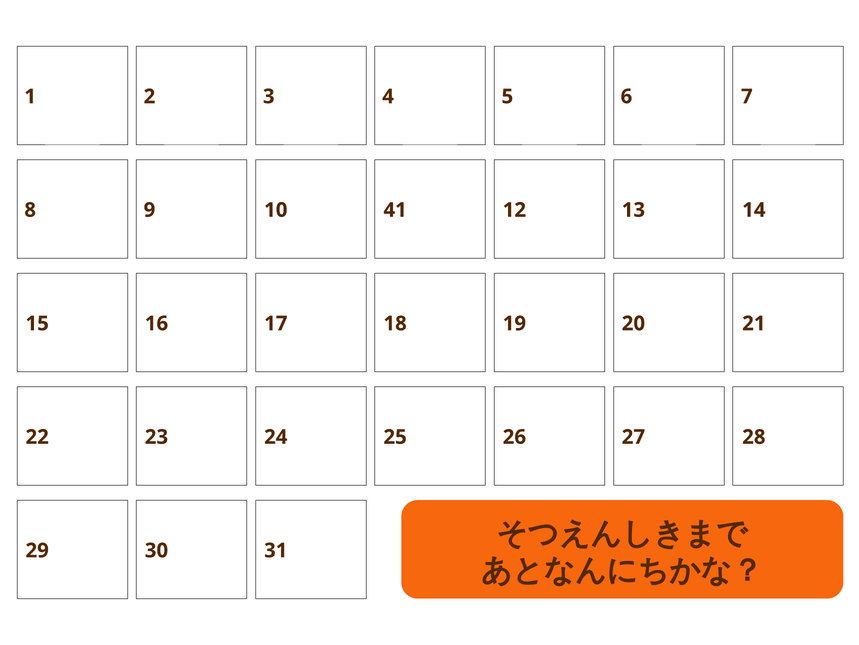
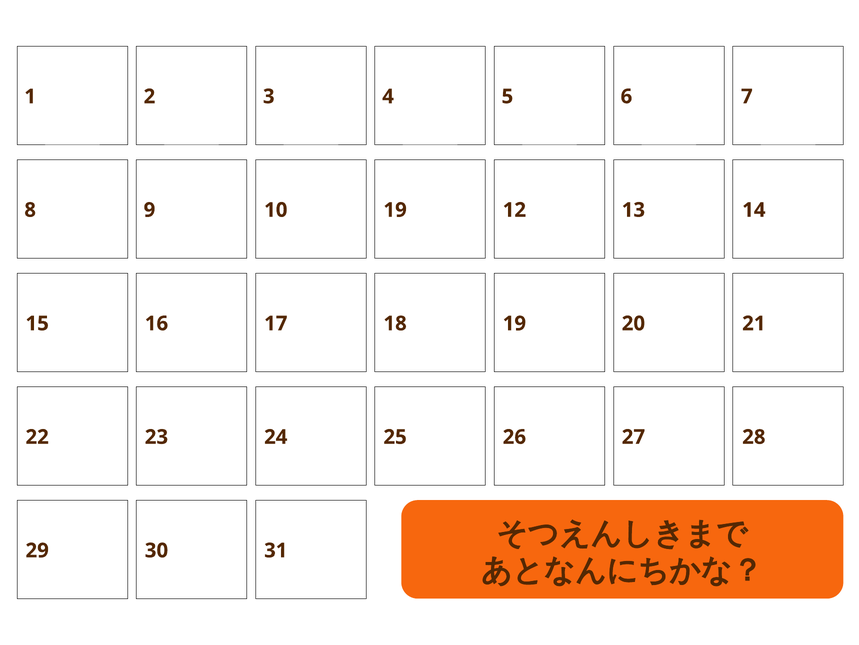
10 41: 41 -> 19 (395, 210)
